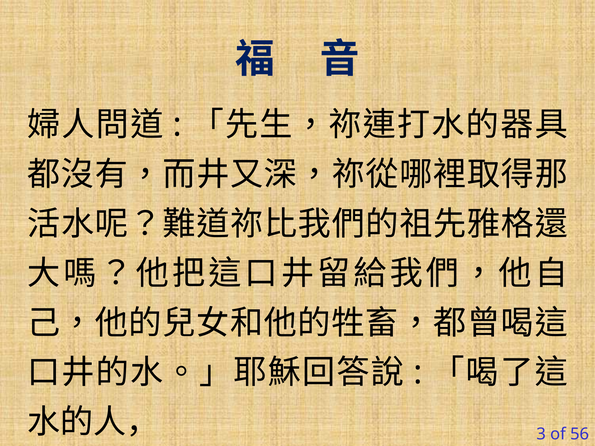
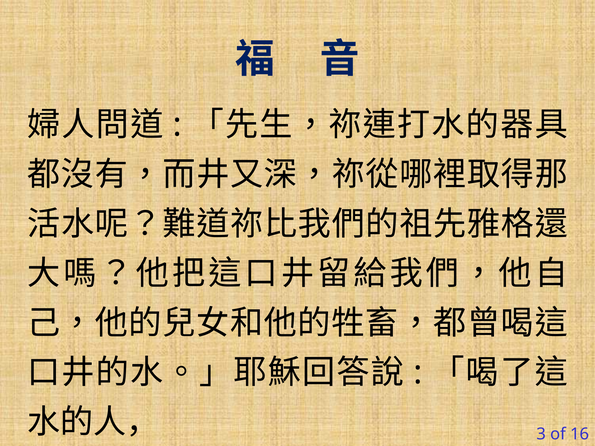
56: 56 -> 16 (580, 434)
